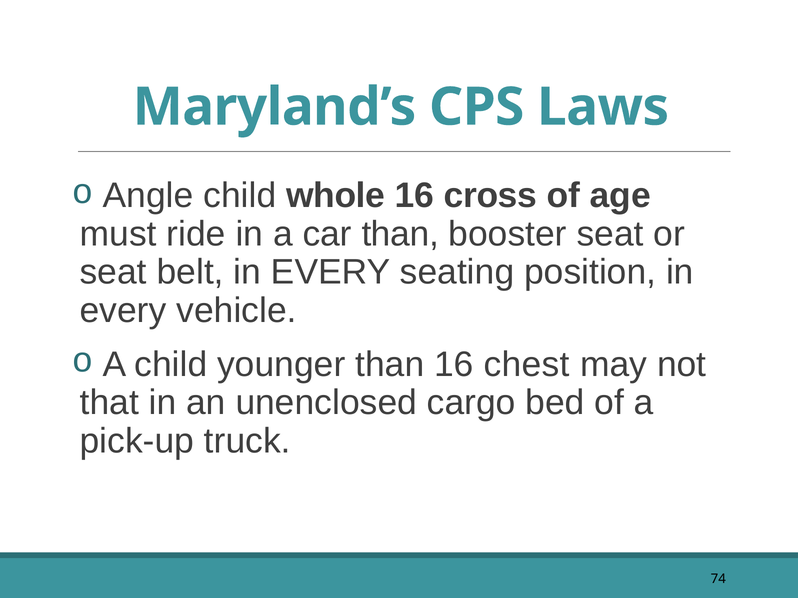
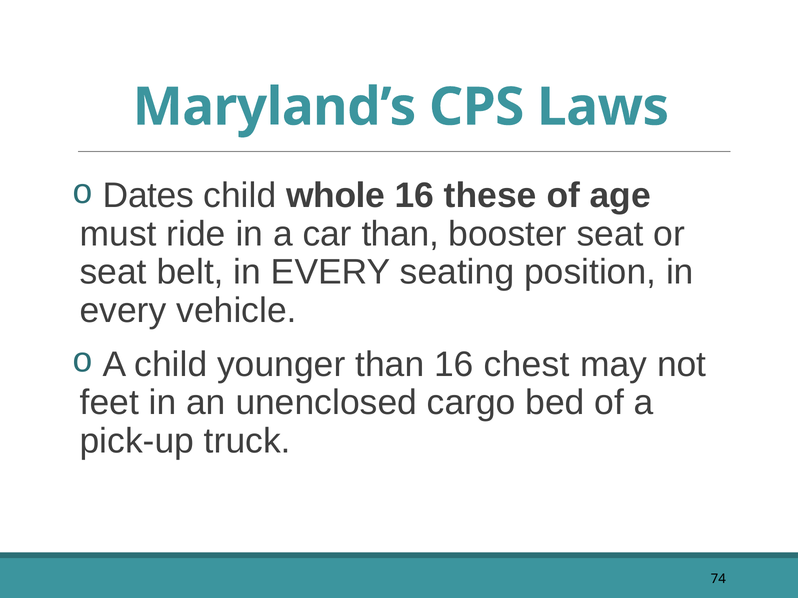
Angle: Angle -> Dates (148, 196)
cross: cross -> these (490, 196)
that: that -> feet (109, 403)
